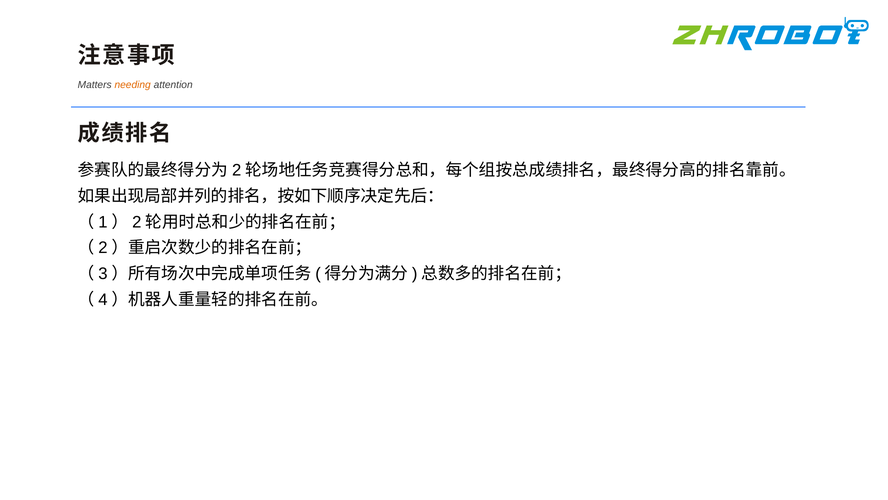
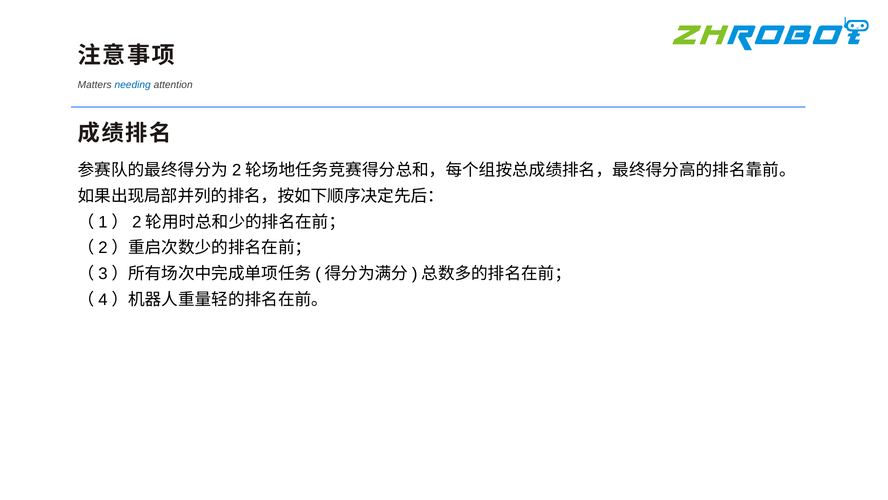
needing colour: orange -> blue (133, 85)
